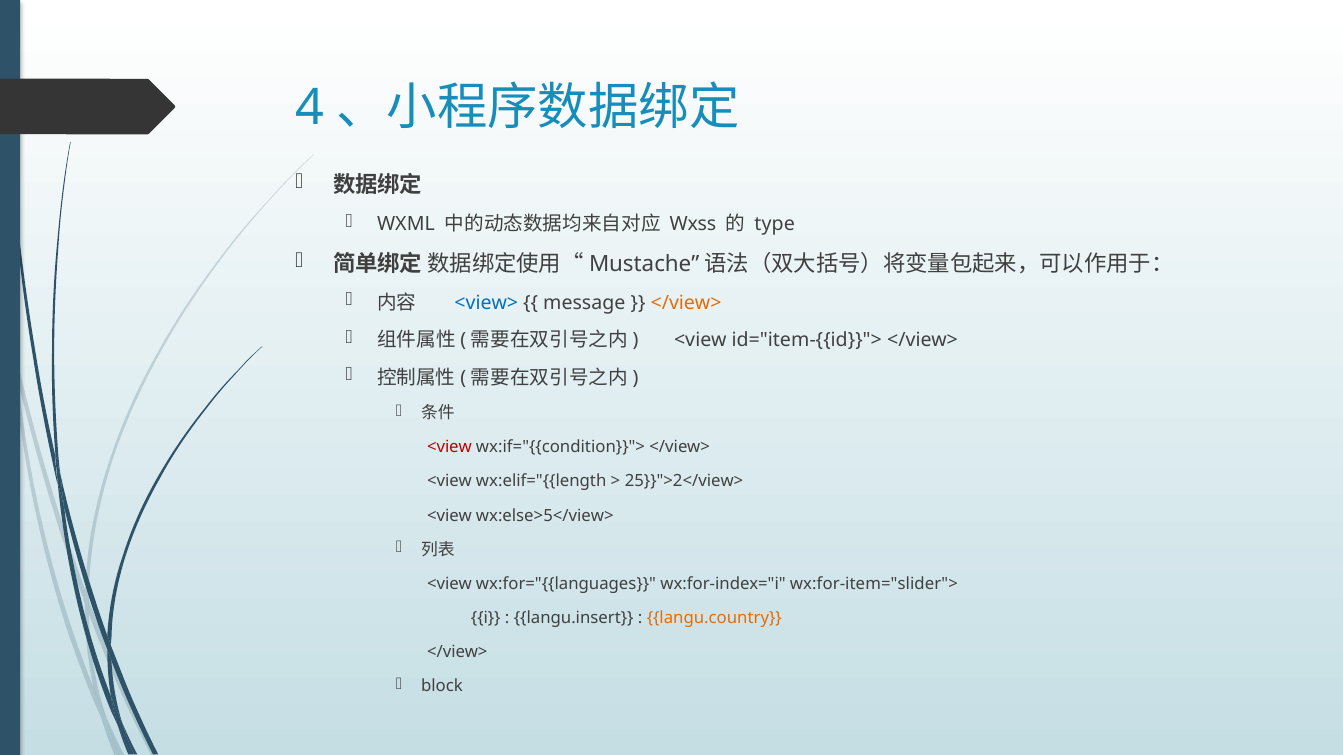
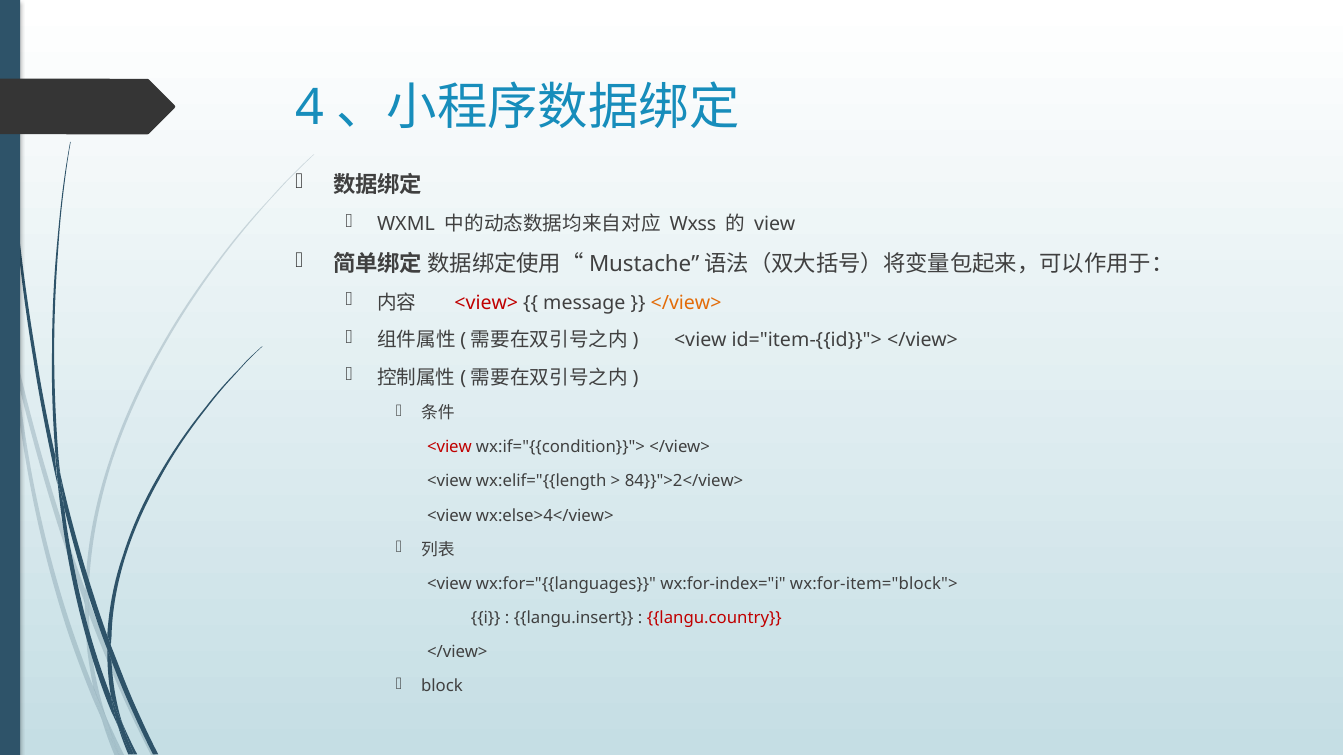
type: type -> view (775, 224)
<view> colour: blue -> red (486, 303)
25}}">2</view>: 25}}">2</view> -> 84}}">2</view> (684, 482)
wx:else>5</view>: wx:else>5</view> -> wx:else>4</view> (545, 516)
wx:for-item="slider">: wx:for-item="slider"> -> wx:for-item="block"> (874, 584)
langu.country colour: orange -> red (714, 618)
